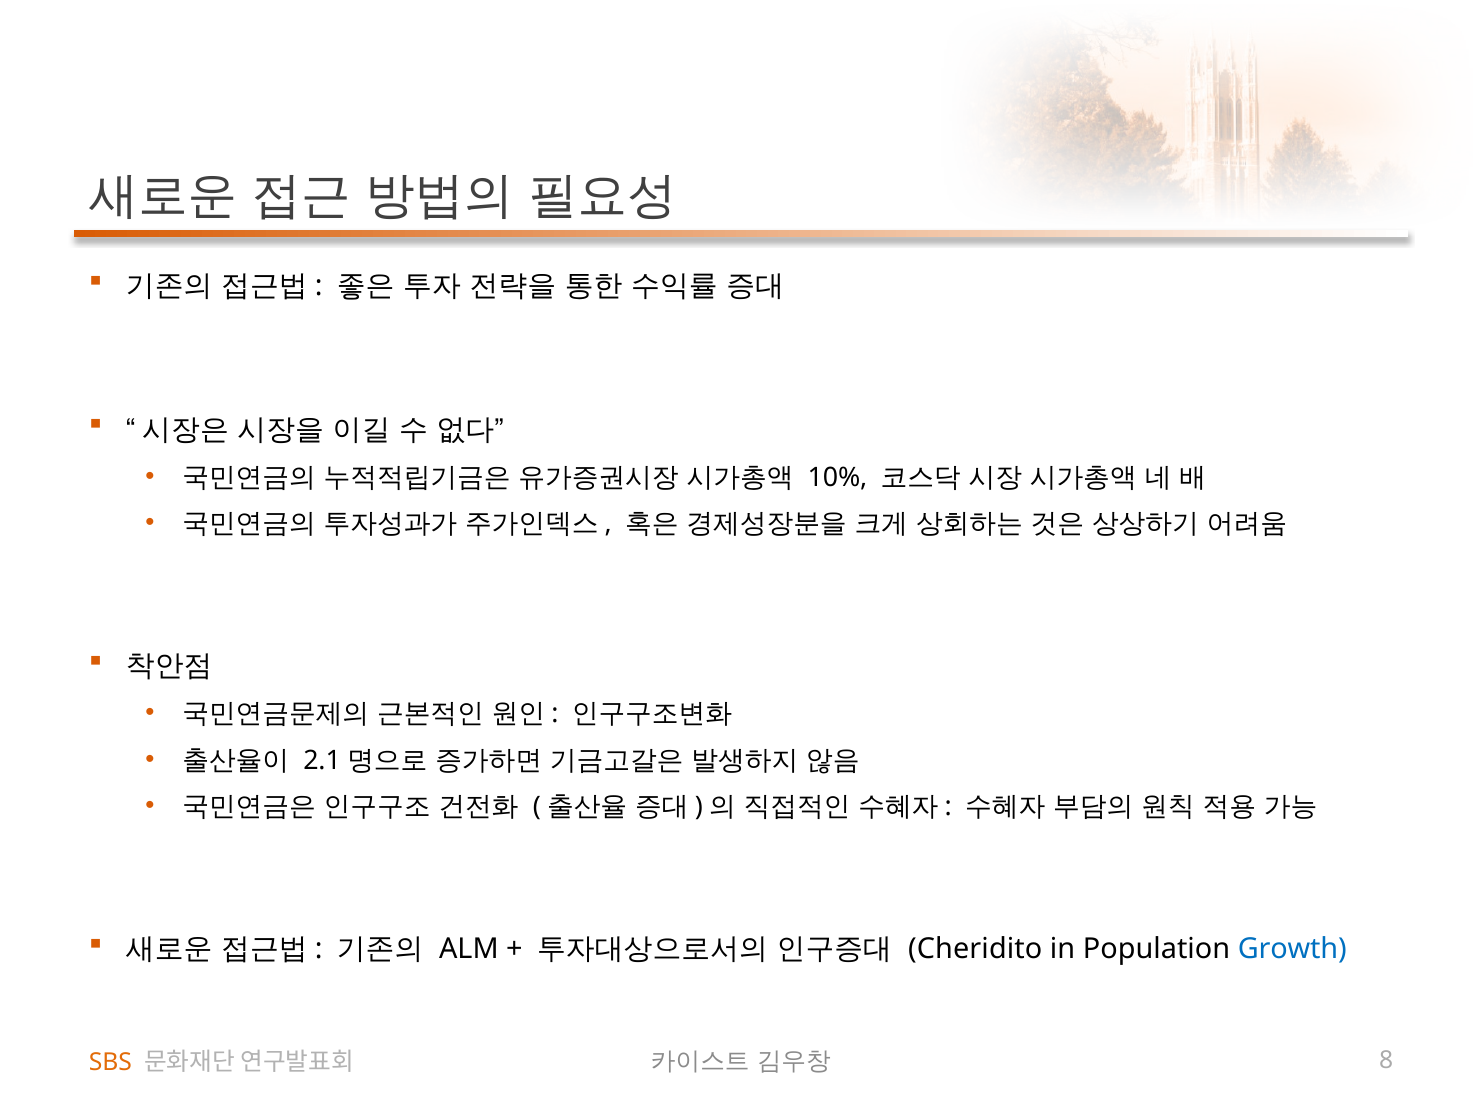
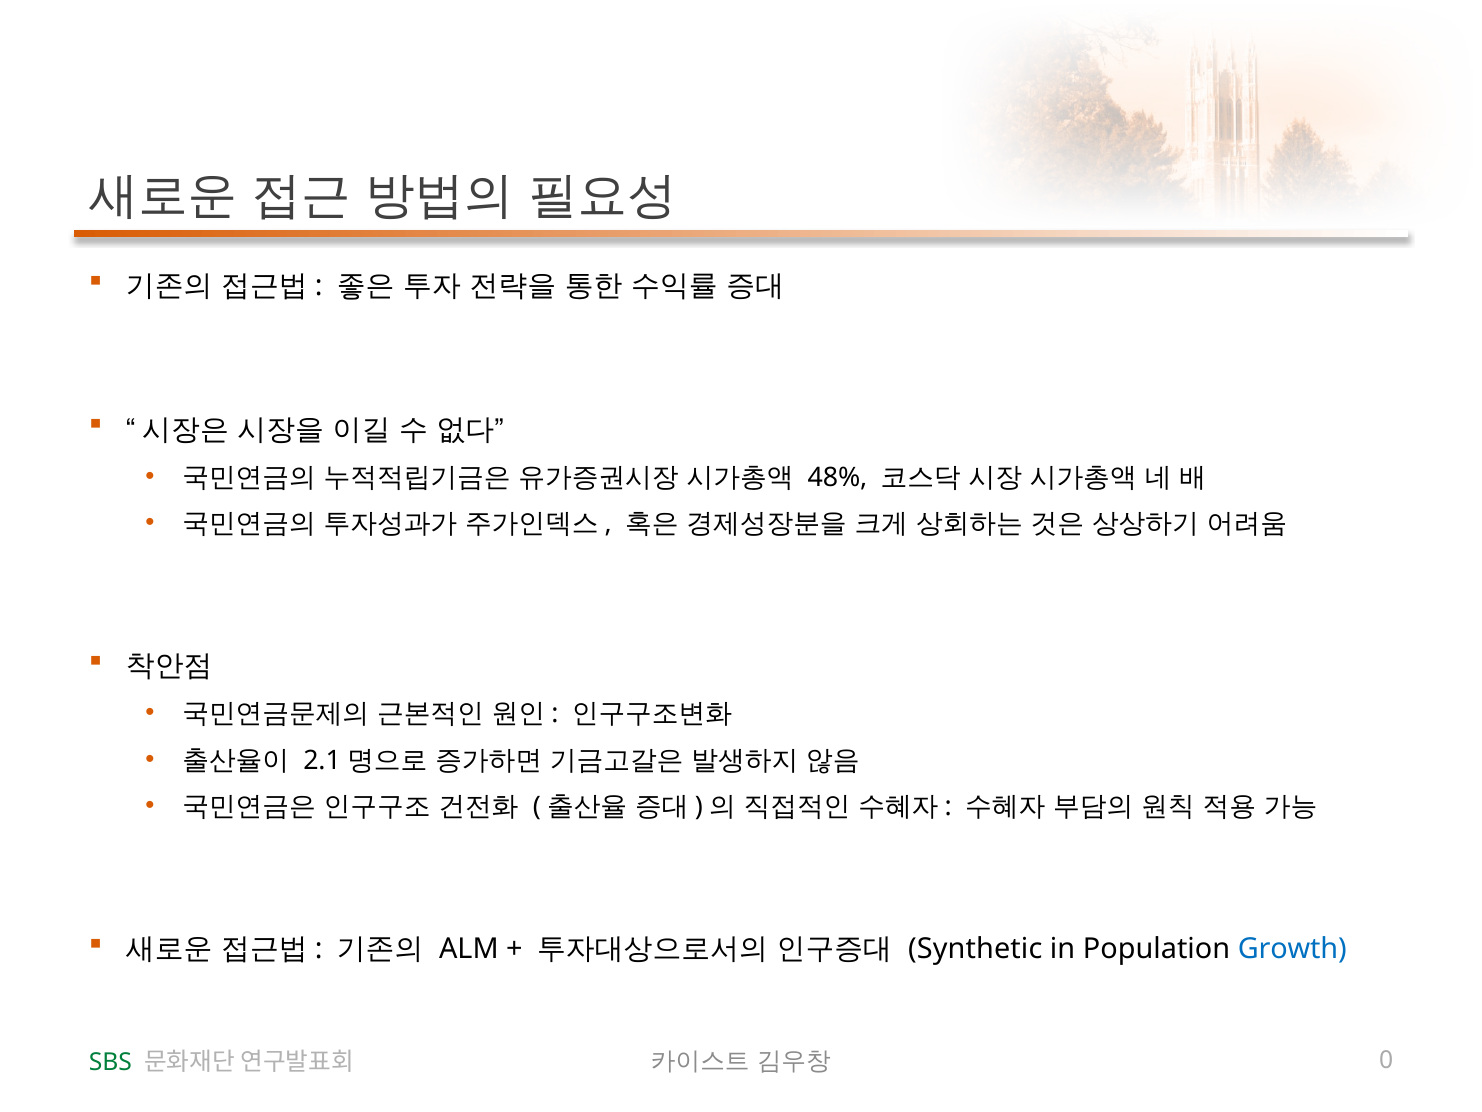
10%: 10% -> 48% (837, 477)
Cheridito: Cheridito -> Synthetic (975, 949)
8: 8 -> 0 (1386, 1059)
SBS colour: orange -> green (110, 1061)
